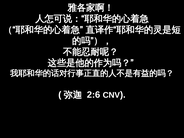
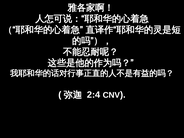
2:6: 2:6 -> 2:4 (94, 95)
